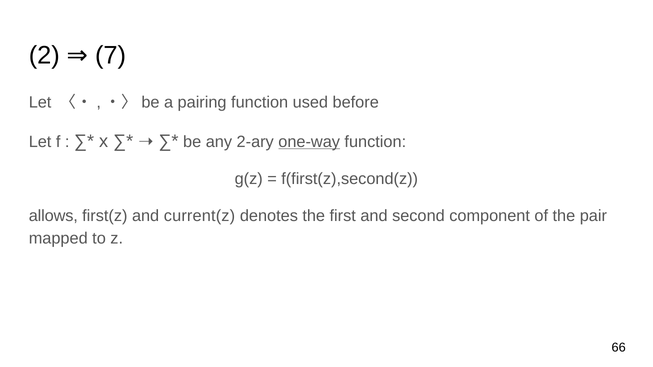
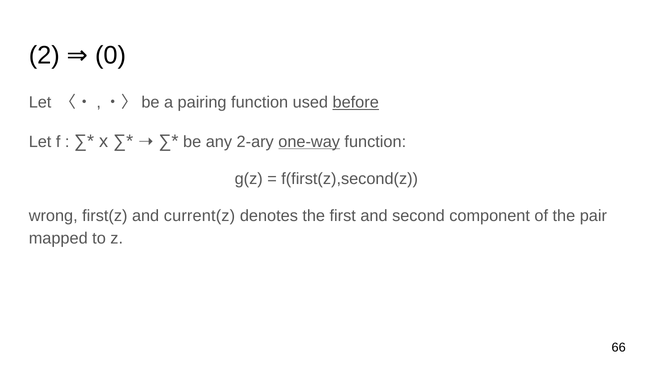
7: 7 -> 0 (111, 55)
before underline: none -> present (356, 103)
allows: allows -> wrong (53, 216)
